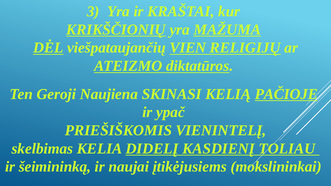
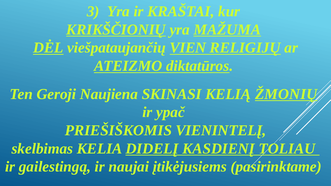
PAČIOJE: PAČIOJE -> ŽMONIŲ (286, 94)
šeimininką: šeimininką -> gailestingą (55, 167)
mokslininkai: mokslininkai -> pasirinktame (276, 167)
